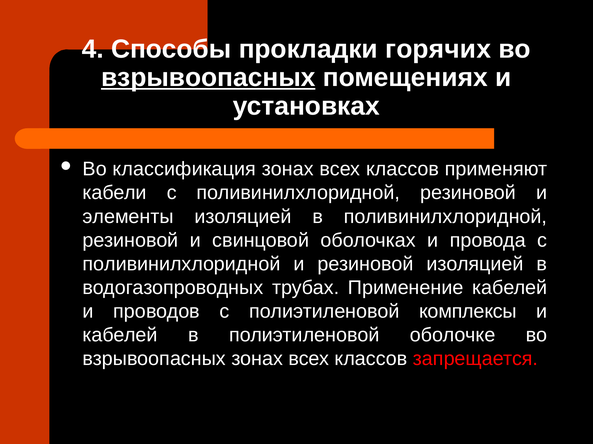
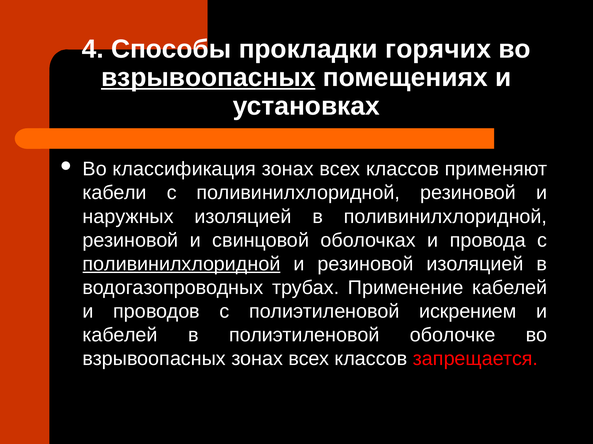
элементы: элементы -> наружных (128, 217)
поливинилхлоридной underline: none -> present (181, 264)
комплексы: комплексы -> искрением (468, 312)
